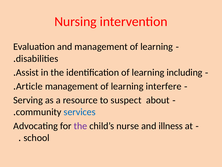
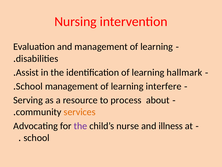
including: including -> hallmark (184, 72)
Article: Article -> School (29, 86)
suspect: suspect -> process (126, 100)
services colour: blue -> orange (80, 112)
